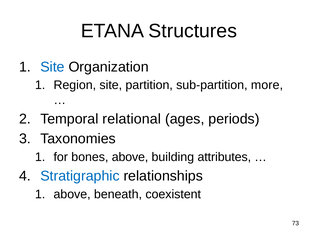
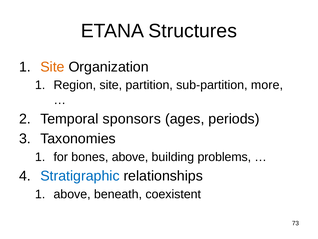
Site colour: blue -> orange (52, 67)
relational: relational -> sponsors (132, 119)
attributes: attributes -> problems (224, 157)
